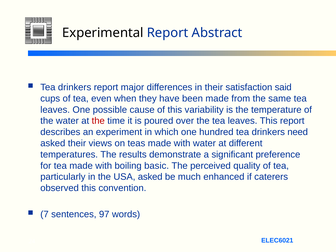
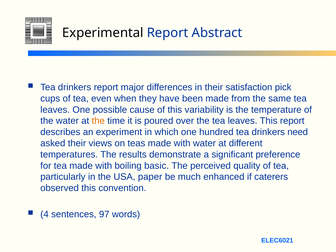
said: said -> pick (283, 87)
the colour: red -> orange (98, 121)
USA asked: asked -> paper (150, 177)
7: 7 -> 4 (45, 214)
